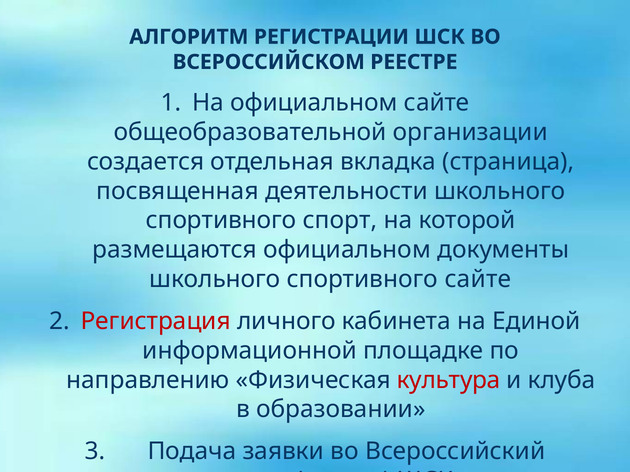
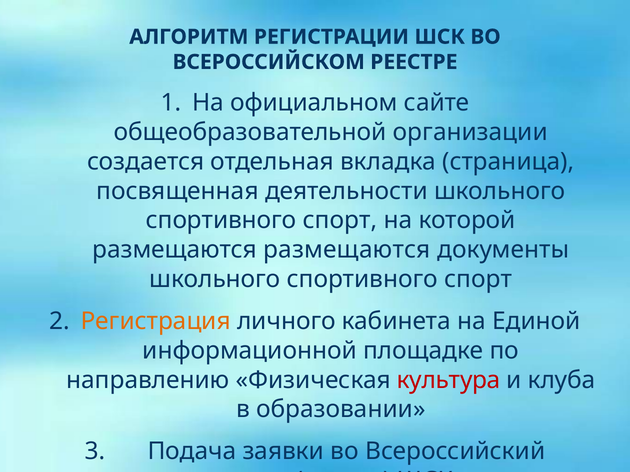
размещаются официальном: официальном -> размещаются (347, 250)
сайте: сайте -> спорт (478, 279)
Регистрация colour: red -> orange (156, 321)
